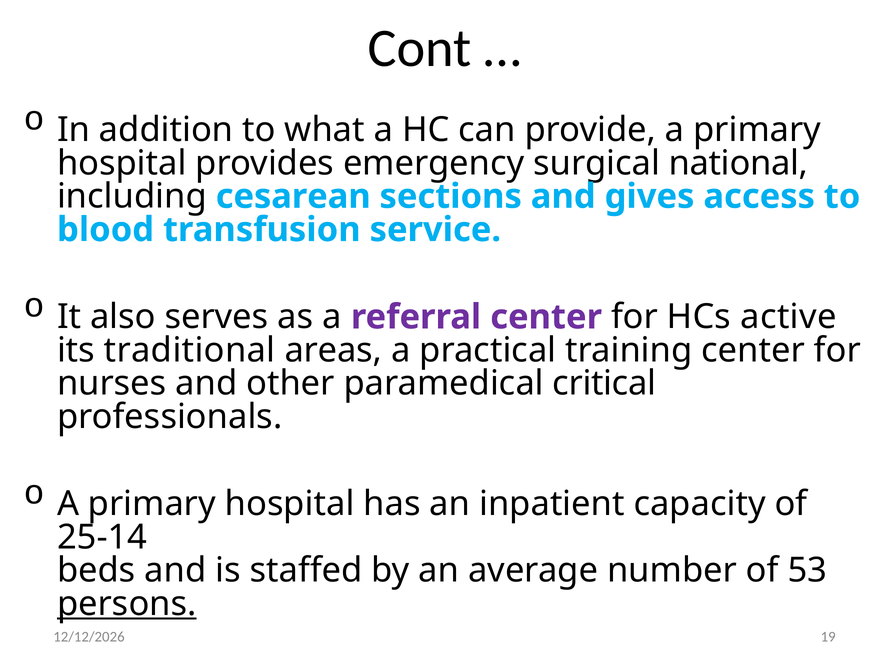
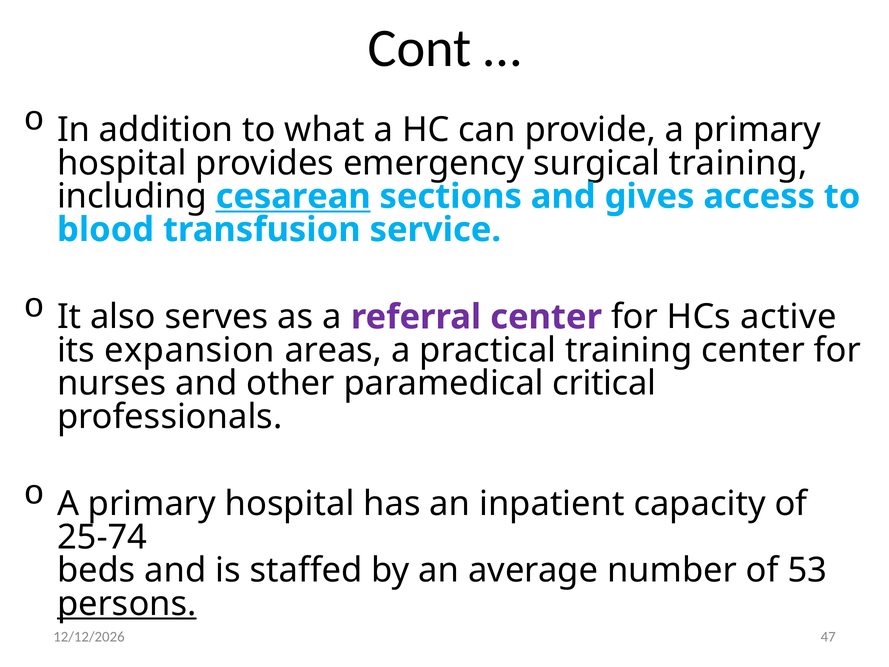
surgical national: national -> training (738, 163)
cesarean underline: none -> present (293, 196)
traditional: traditional -> expansion (190, 350)
25-14: 25-14 -> 25-74 (102, 537)
19: 19 -> 47 (828, 637)
